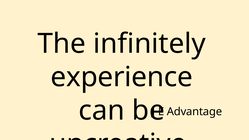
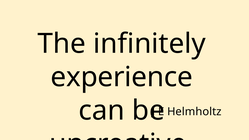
Advantage: Advantage -> Helmholtz (194, 112)
